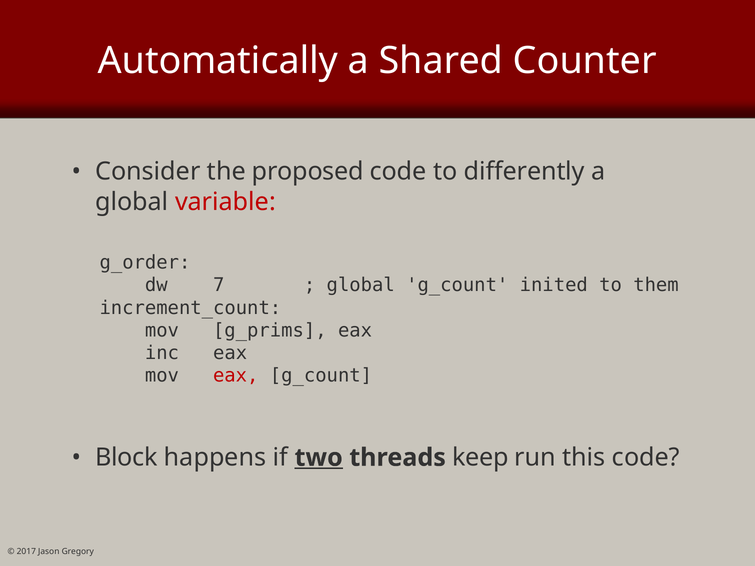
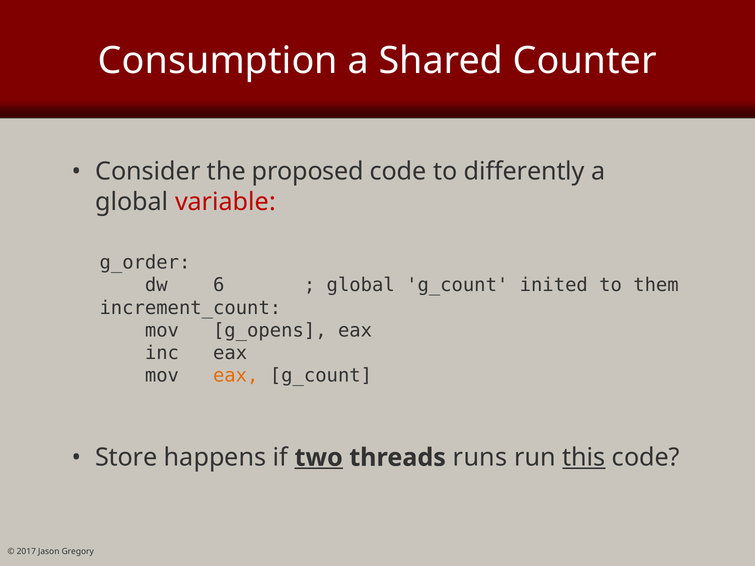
Automatically: Automatically -> Consumption (218, 61)
7: 7 -> 6 (219, 285)
g_prims: g_prims -> g_opens (270, 331)
eax colour: red -> orange (236, 376)
Block: Block -> Store (126, 458)
keep: keep -> runs (480, 458)
this underline: none -> present (584, 458)
